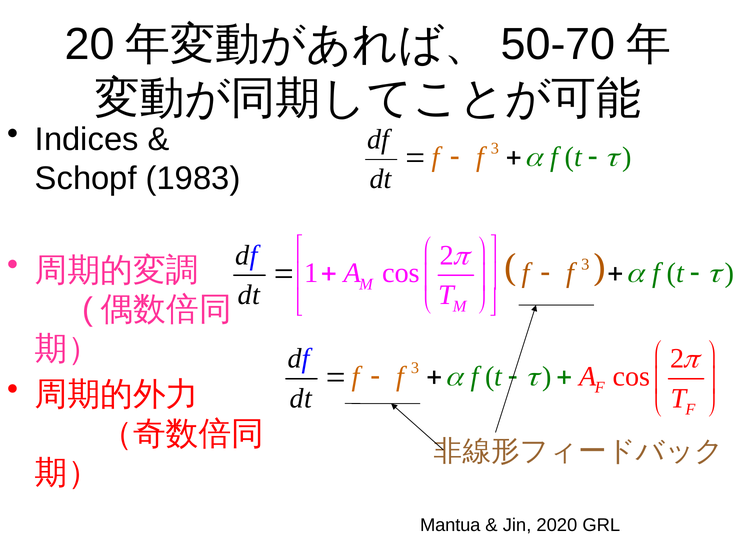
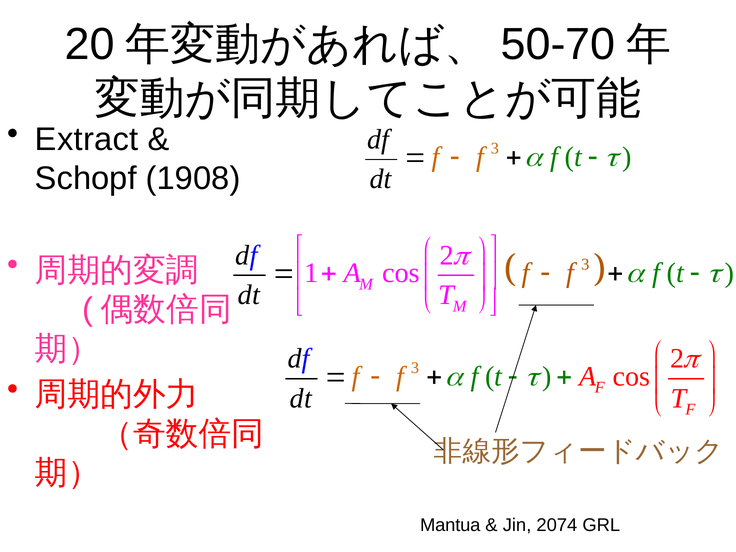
Indices: Indices -> Extract (87, 139)
1983: 1983 -> 1908 (193, 179)
2020: 2020 -> 2074 (557, 525)
